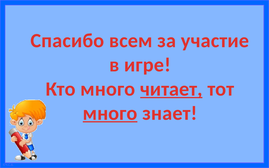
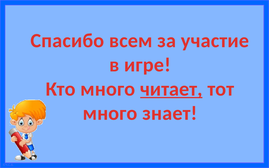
много underline: present -> none (110, 113)
